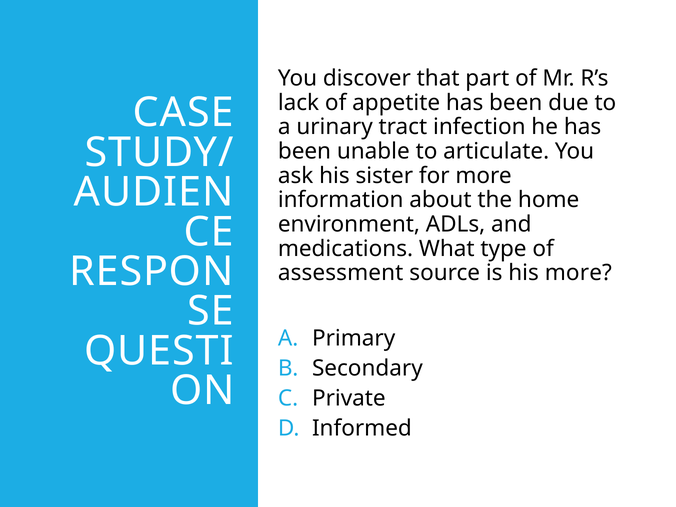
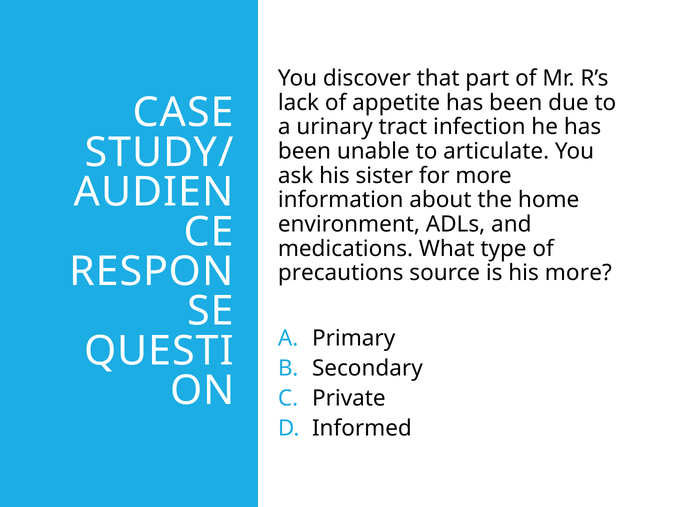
assessment: assessment -> precautions (341, 273)
